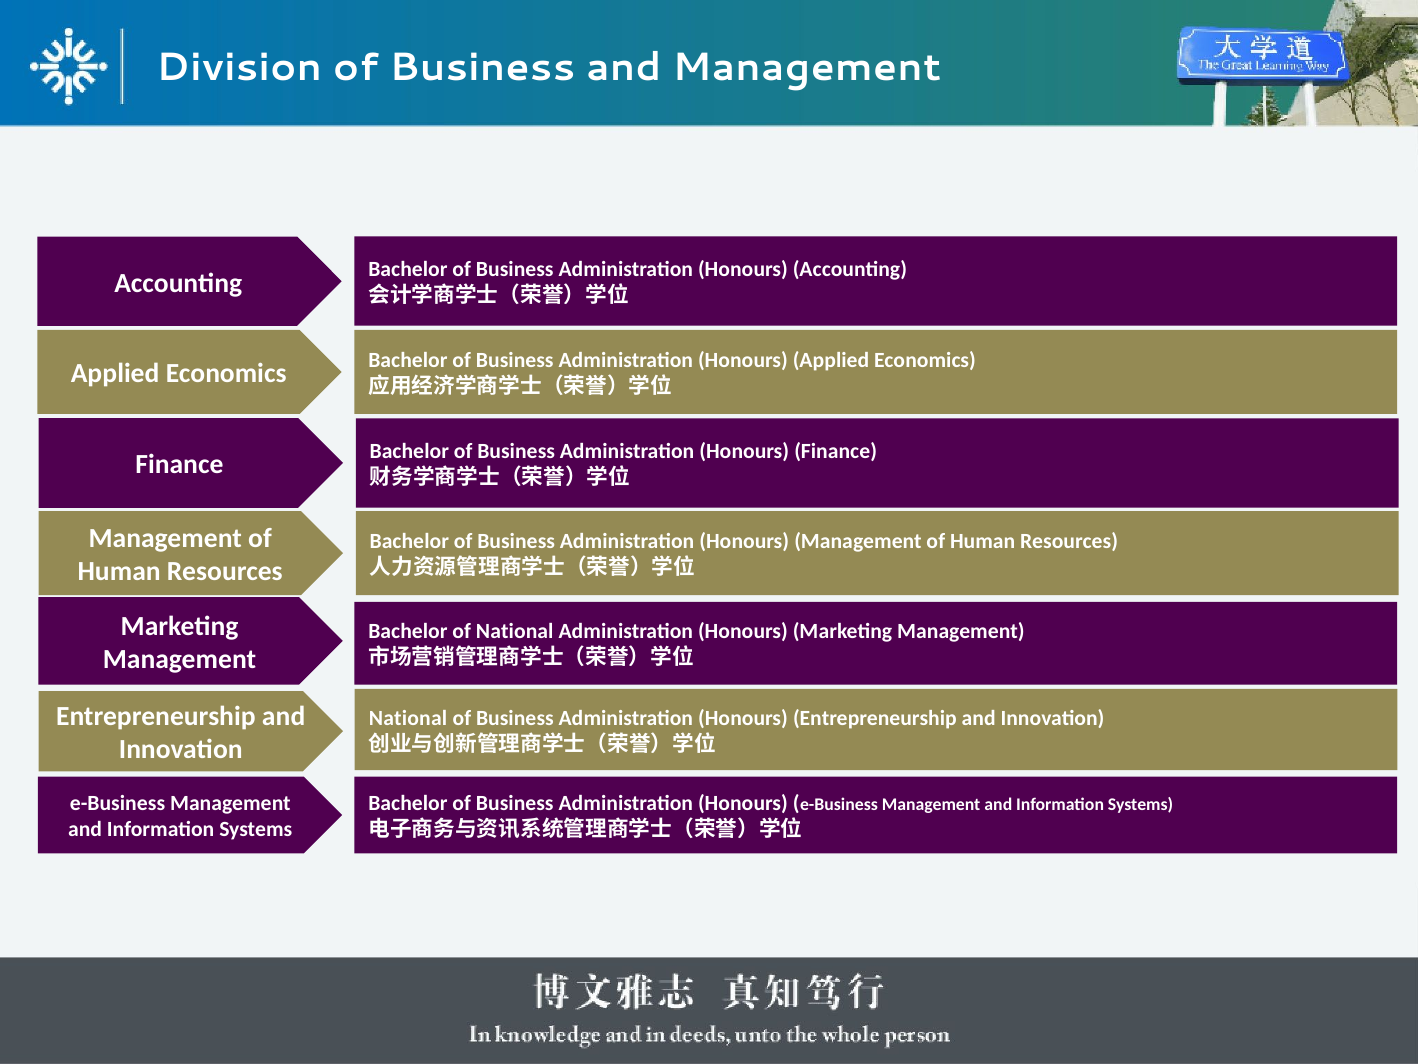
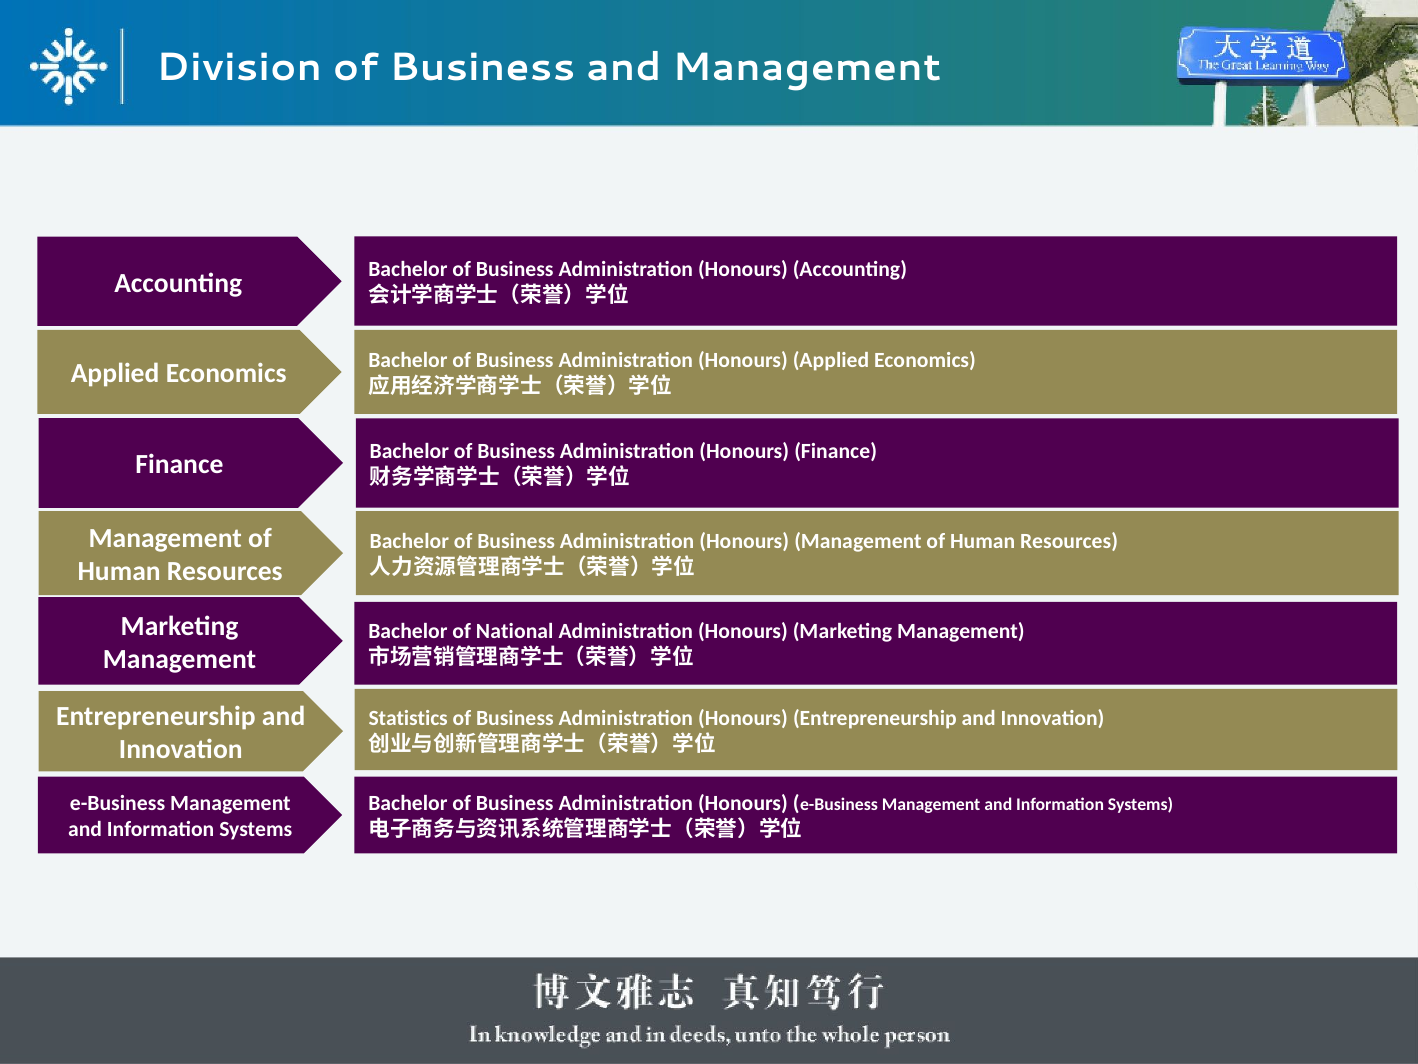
National: National -> Statistics (408, 718)
